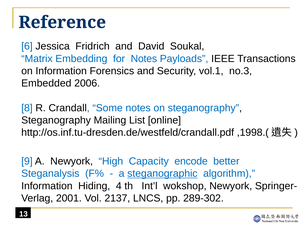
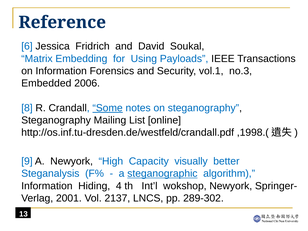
for Notes: Notes -> Using (144, 59)
Some underline: none -> present (108, 108)
encode: encode -> visually (191, 161)
